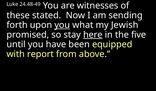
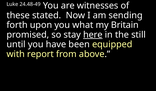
you underline: present -> none (62, 25)
Jewish: Jewish -> Britain (125, 25)
five: five -> still (139, 35)
